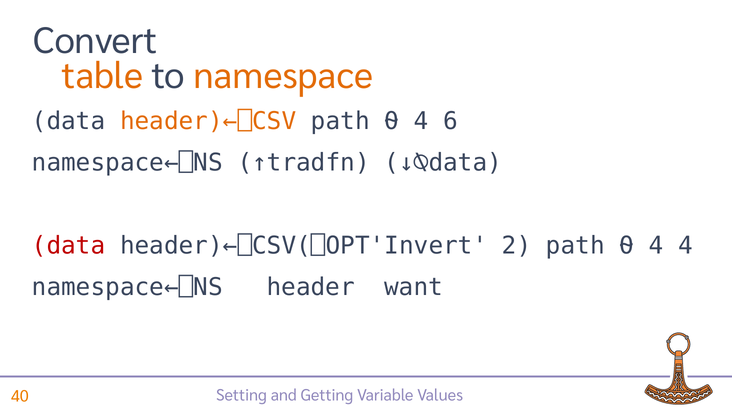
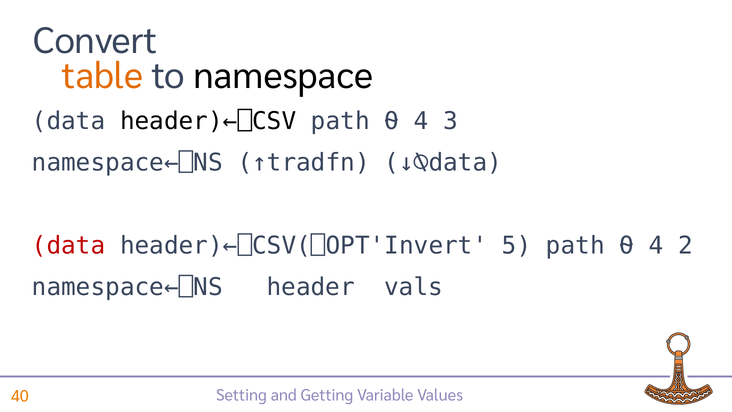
namespace colour: orange -> black (283, 76)
header)←⎕CSV colour: orange -> black (208, 121)
6: 6 -> 3 (451, 121)
2: 2 -> 5 (517, 246)
4 4: 4 -> 2 (686, 246)
want: want -> vals (414, 287)
